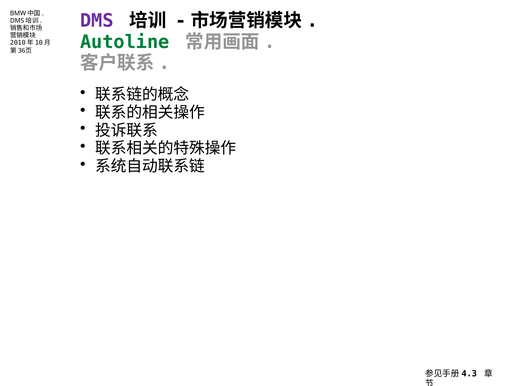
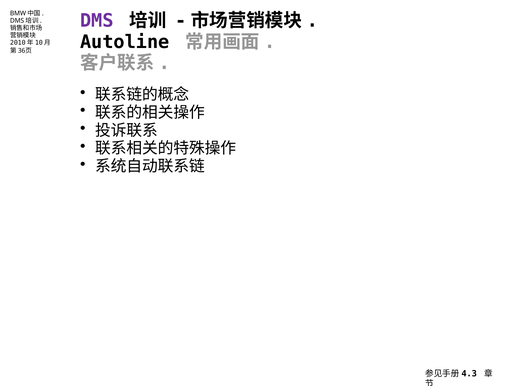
Autoline colour: green -> black (125, 42)
